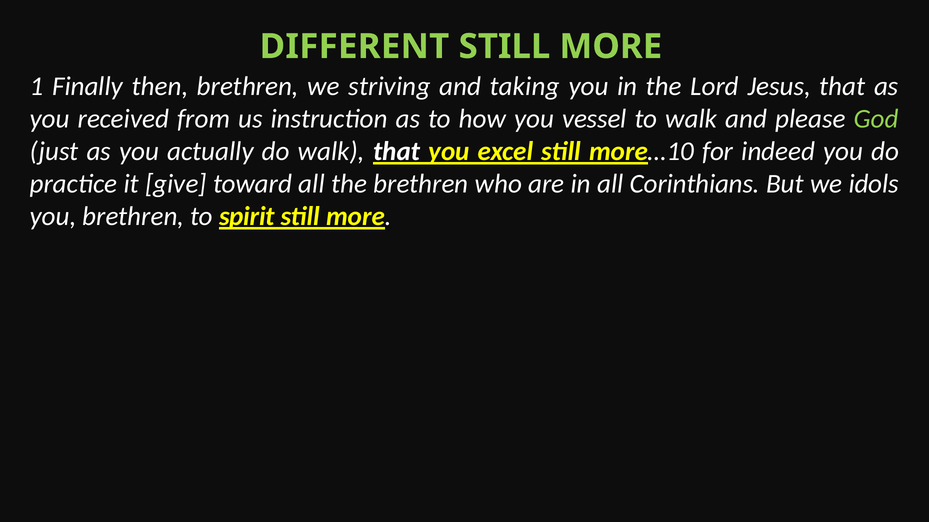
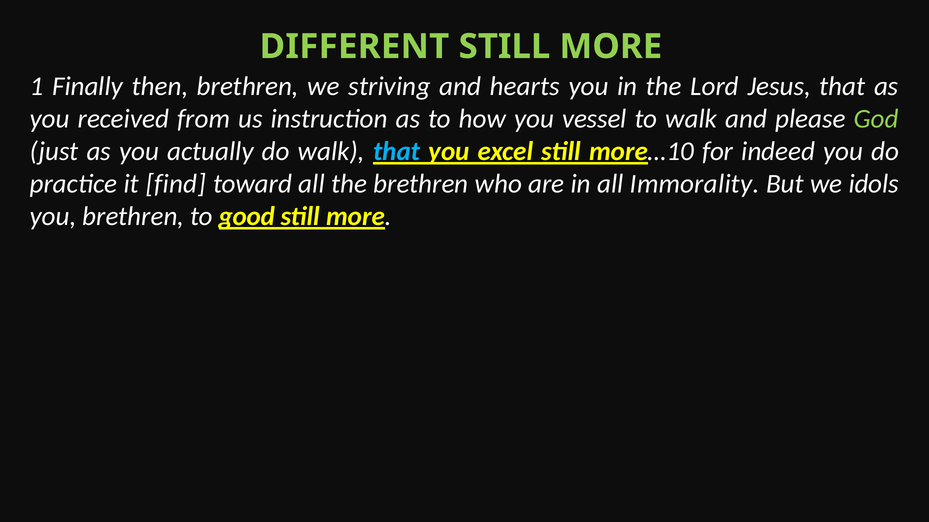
taking: taking -> hearts (525, 87)
that colour: white -> light blue (397, 152)
give: give -> find (176, 184)
Corinthians: Corinthians -> Immorality (695, 184)
spirit: spirit -> good (247, 217)
